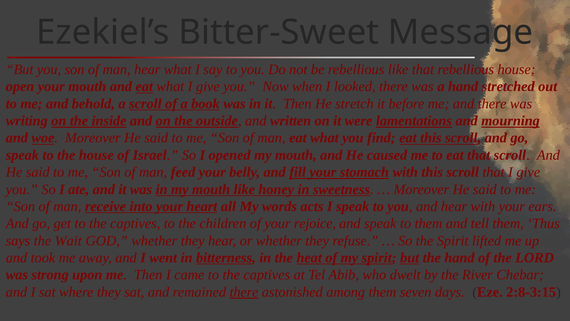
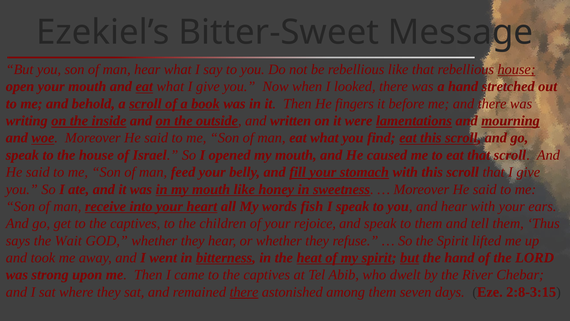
house underline: none -> present (517, 69)
stretch: stretch -> fingers (355, 104)
acts: acts -> fish (312, 206)
